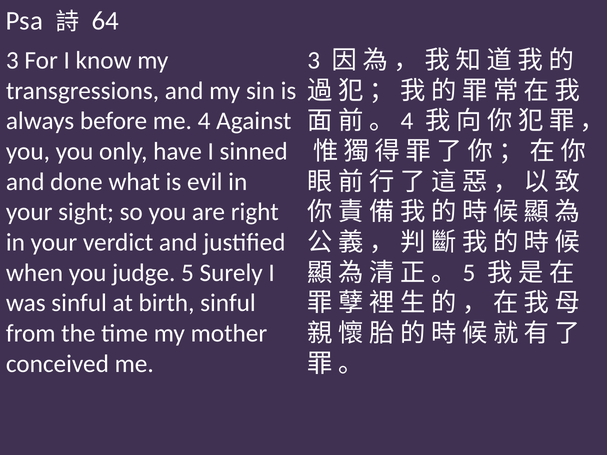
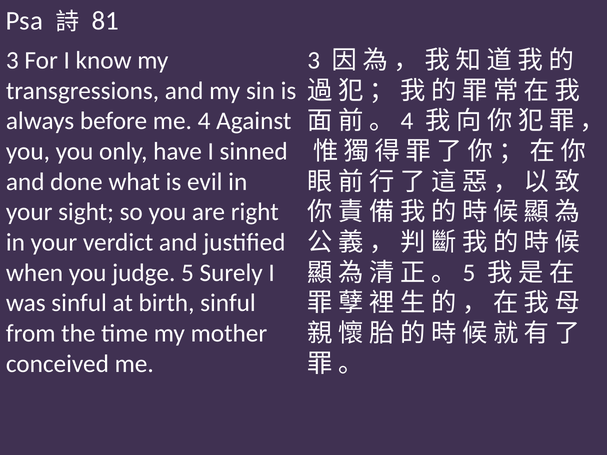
64: 64 -> 81 (105, 21)
